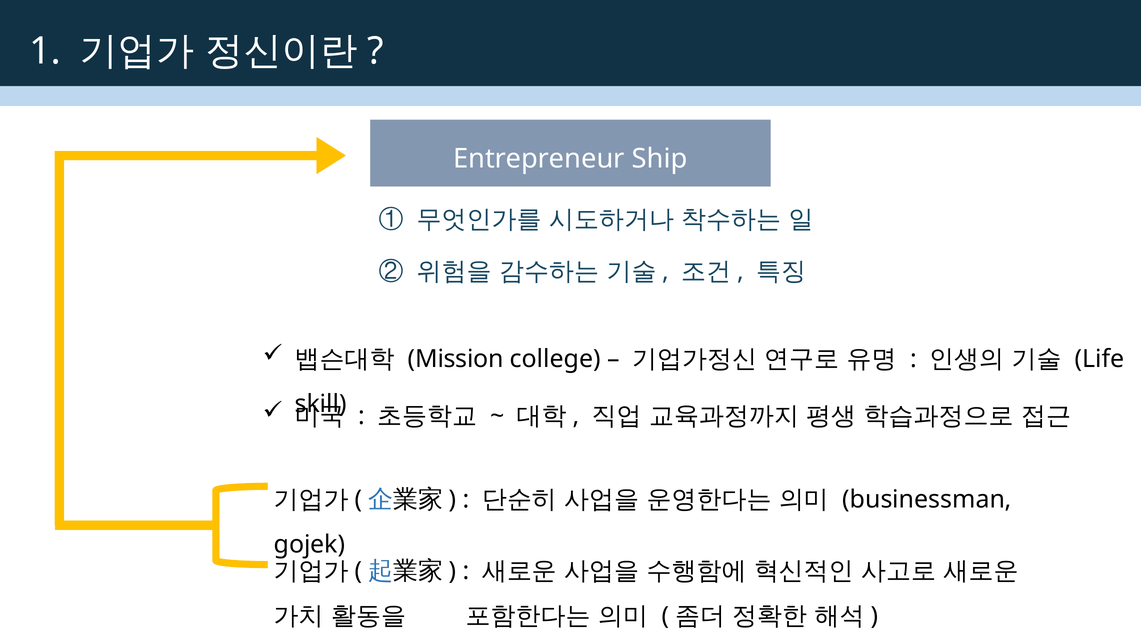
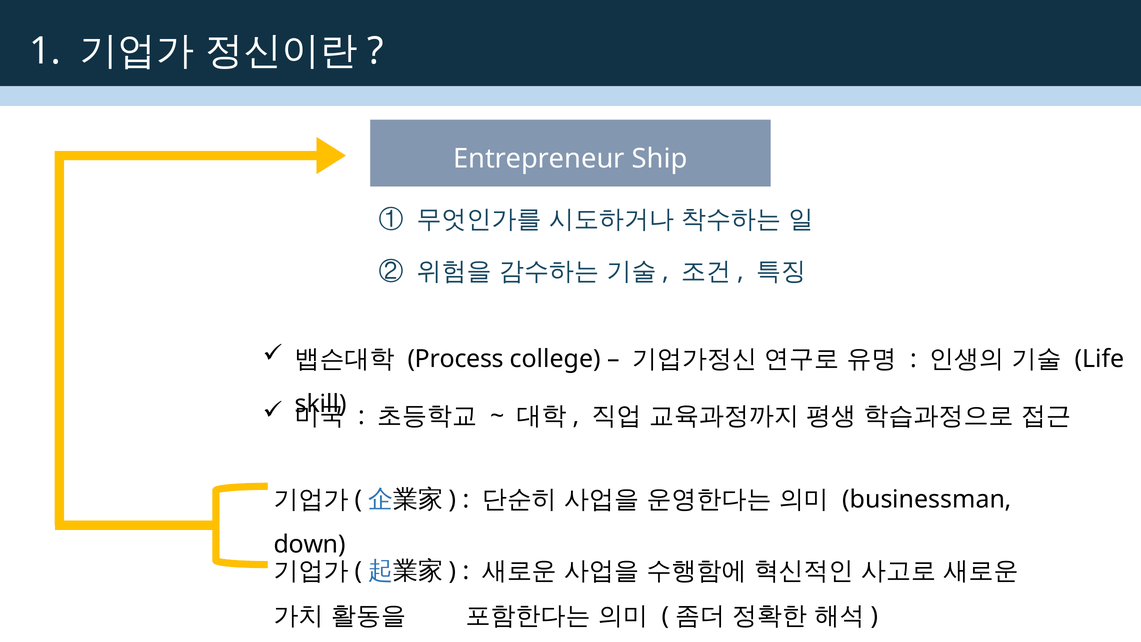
Mission: Mission -> Process (456, 359)
gojek: gojek -> down (310, 544)
